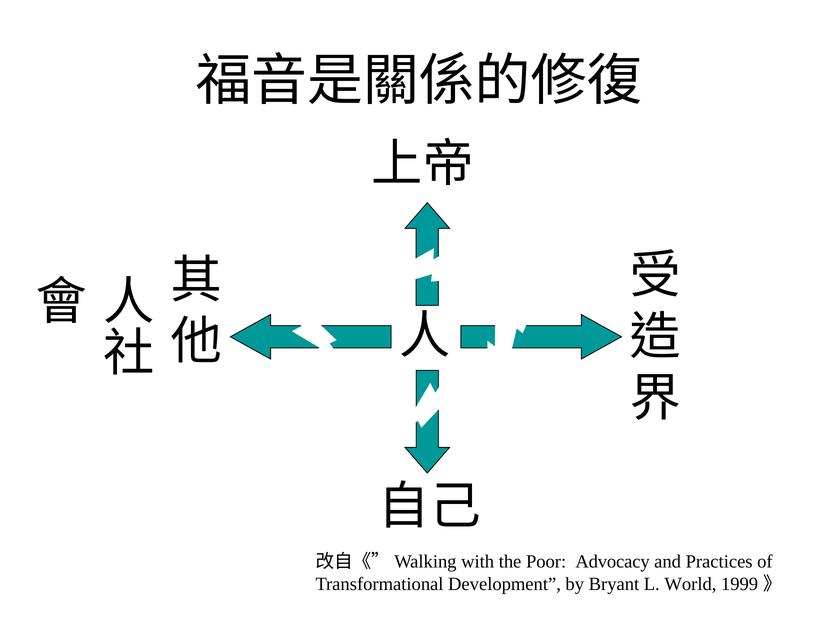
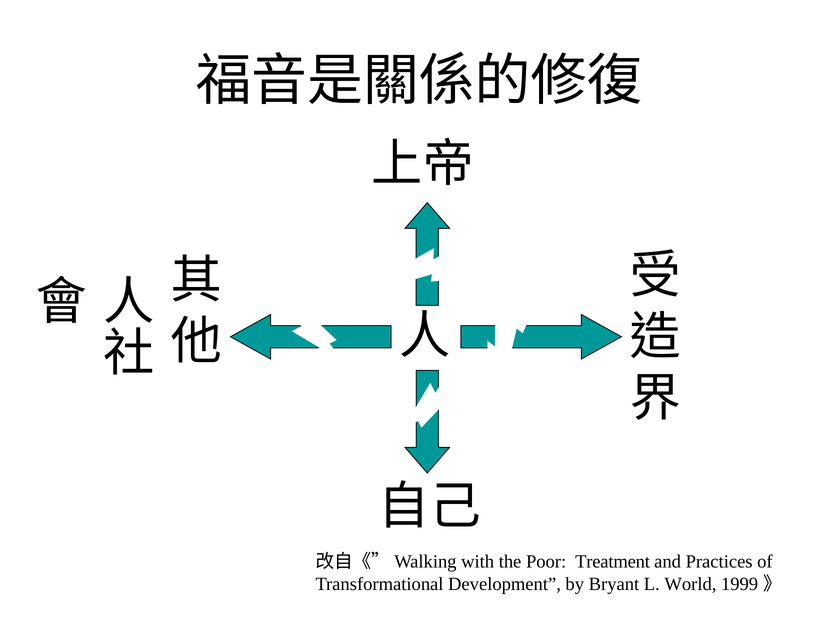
Advocacy: Advocacy -> Treatment (613, 561)
